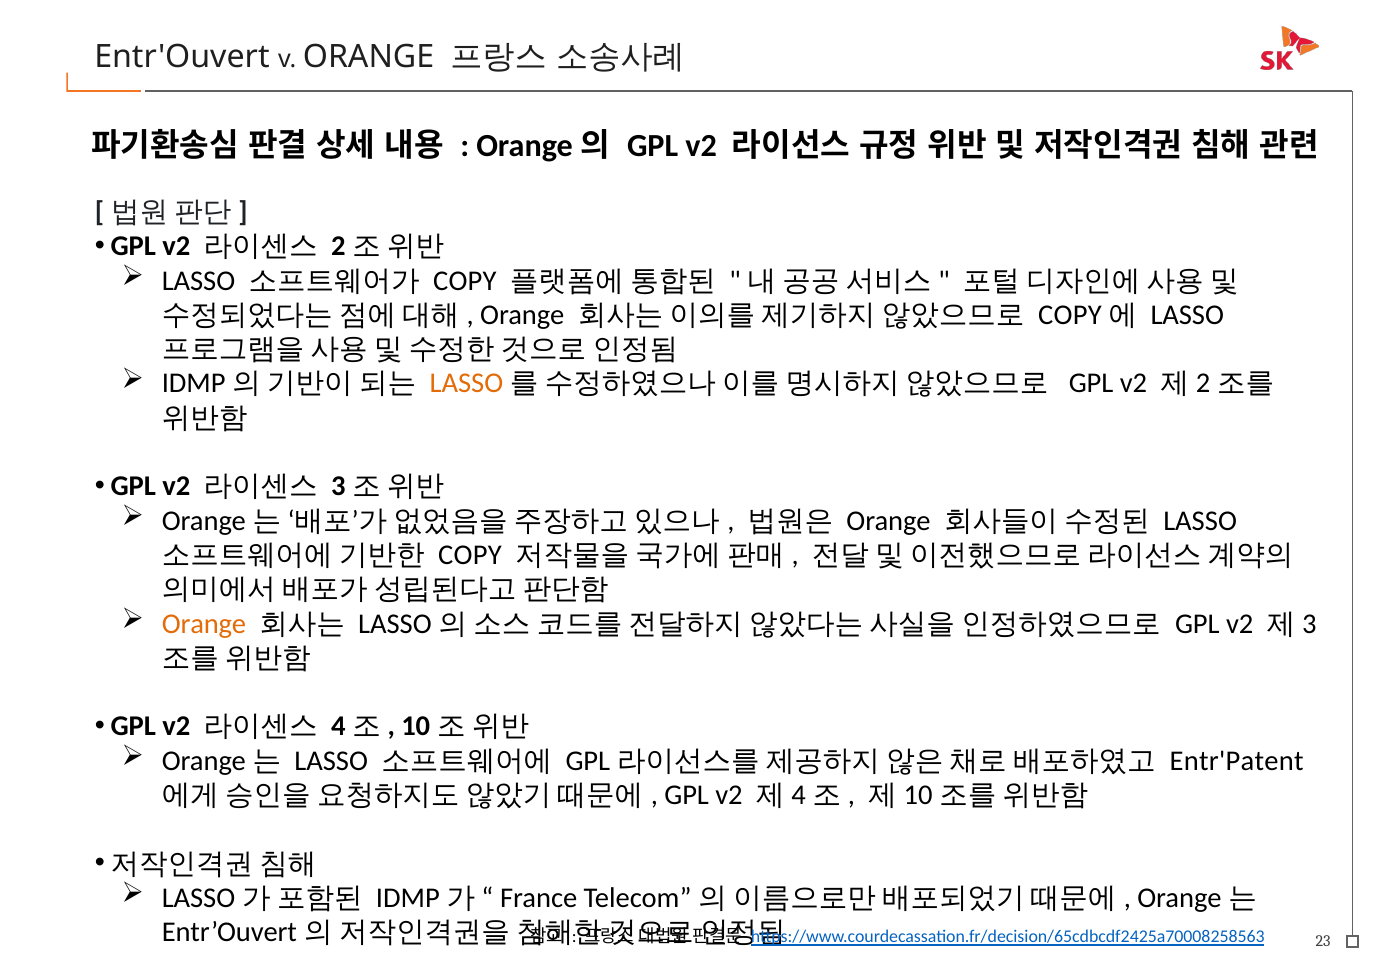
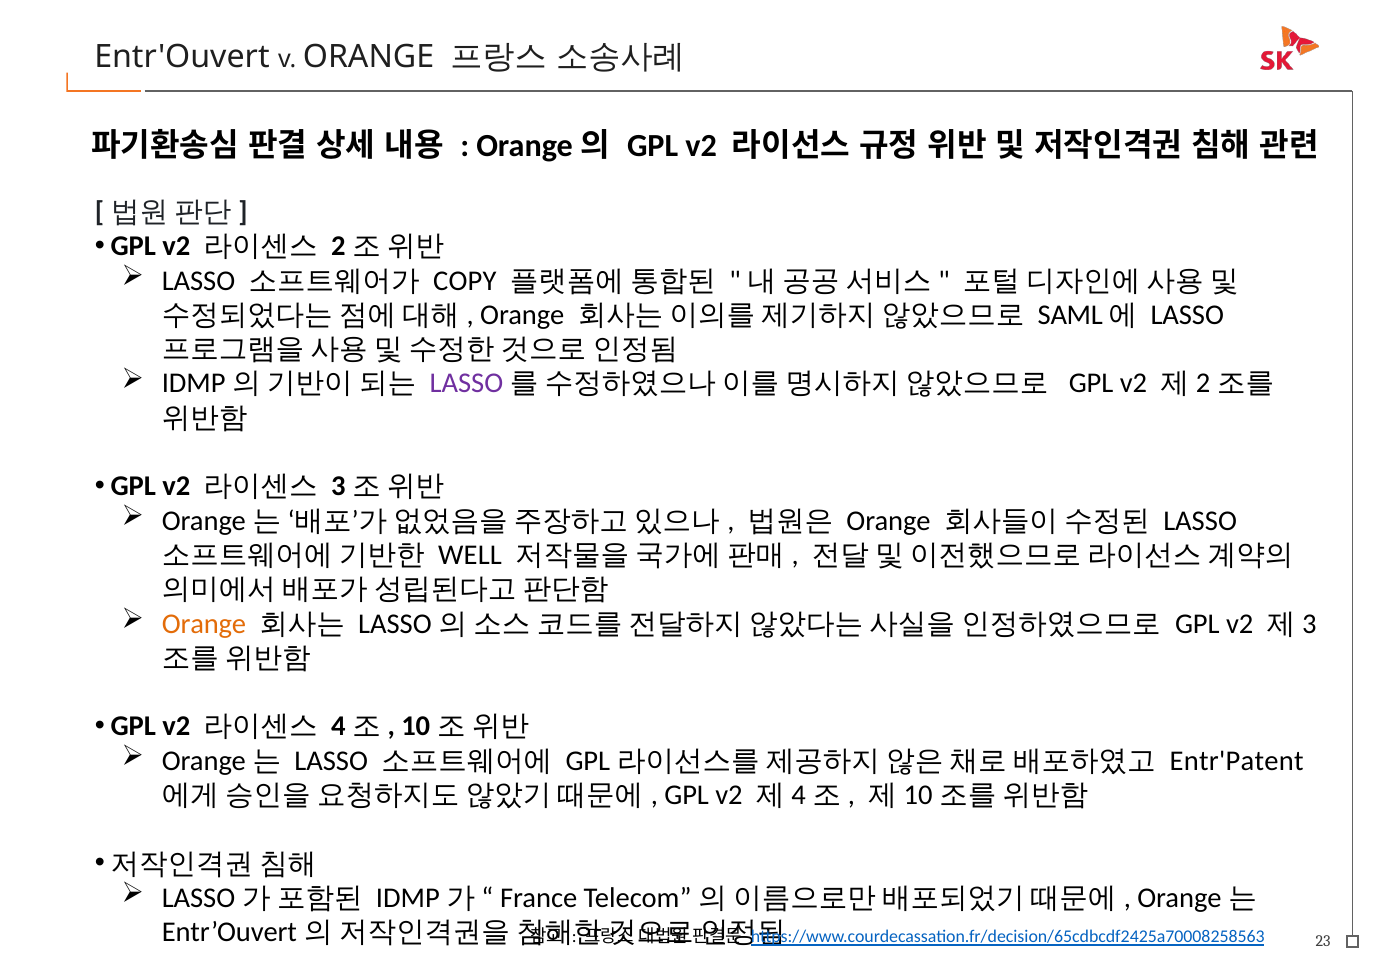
COPY: COPY -> SAML (1070, 315)
LASSO colour: orange -> purple (466, 384)
COPY: COPY -> WELL (470, 555)
